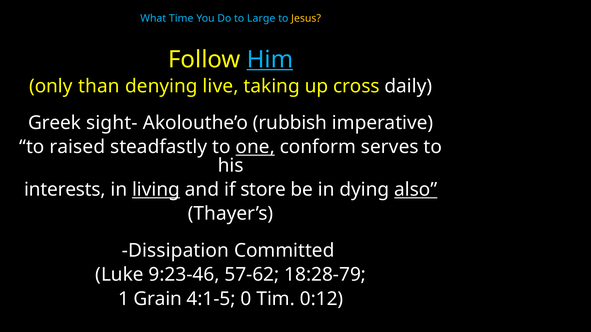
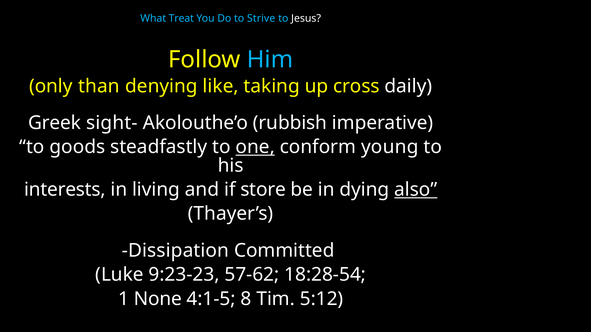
Time: Time -> Treat (181, 18)
Large: Large -> Strive (261, 18)
Jesus colour: yellow -> white (306, 18)
Him underline: present -> none (270, 60)
live: live -> like (221, 86)
raised: raised -> goods (77, 147)
serves: serves -> young (390, 147)
living underline: present -> none (156, 190)
9:23-46: 9:23-46 -> 9:23-23 (184, 275)
18:28-79: 18:28-79 -> 18:28-54 (325, 275)
Grain: Grain -> None (158, 299)
0: 0 -> 8 (246, 299)
0:12: 0:12 -> 5:12 (322, 299)
